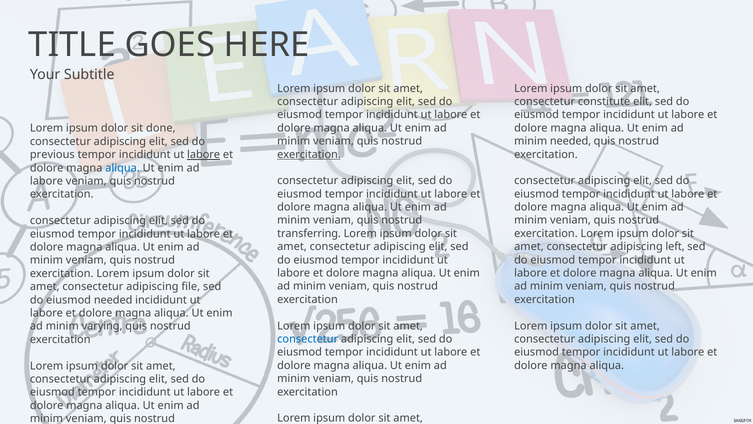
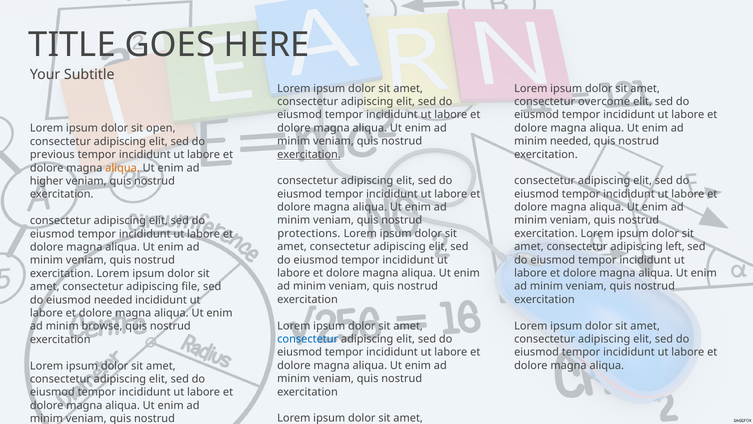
constitute: constitute -> overcome (604, 101)
done: done -> open (161, 128)
labore underline: present -> none (204, 155)
aliqua colour: blue -> orange (123, 168)
labore: labore -> higher (47, 181)
transferring: transferring -> protections (309, 233)
varying: varying -> browse (102, 326)
